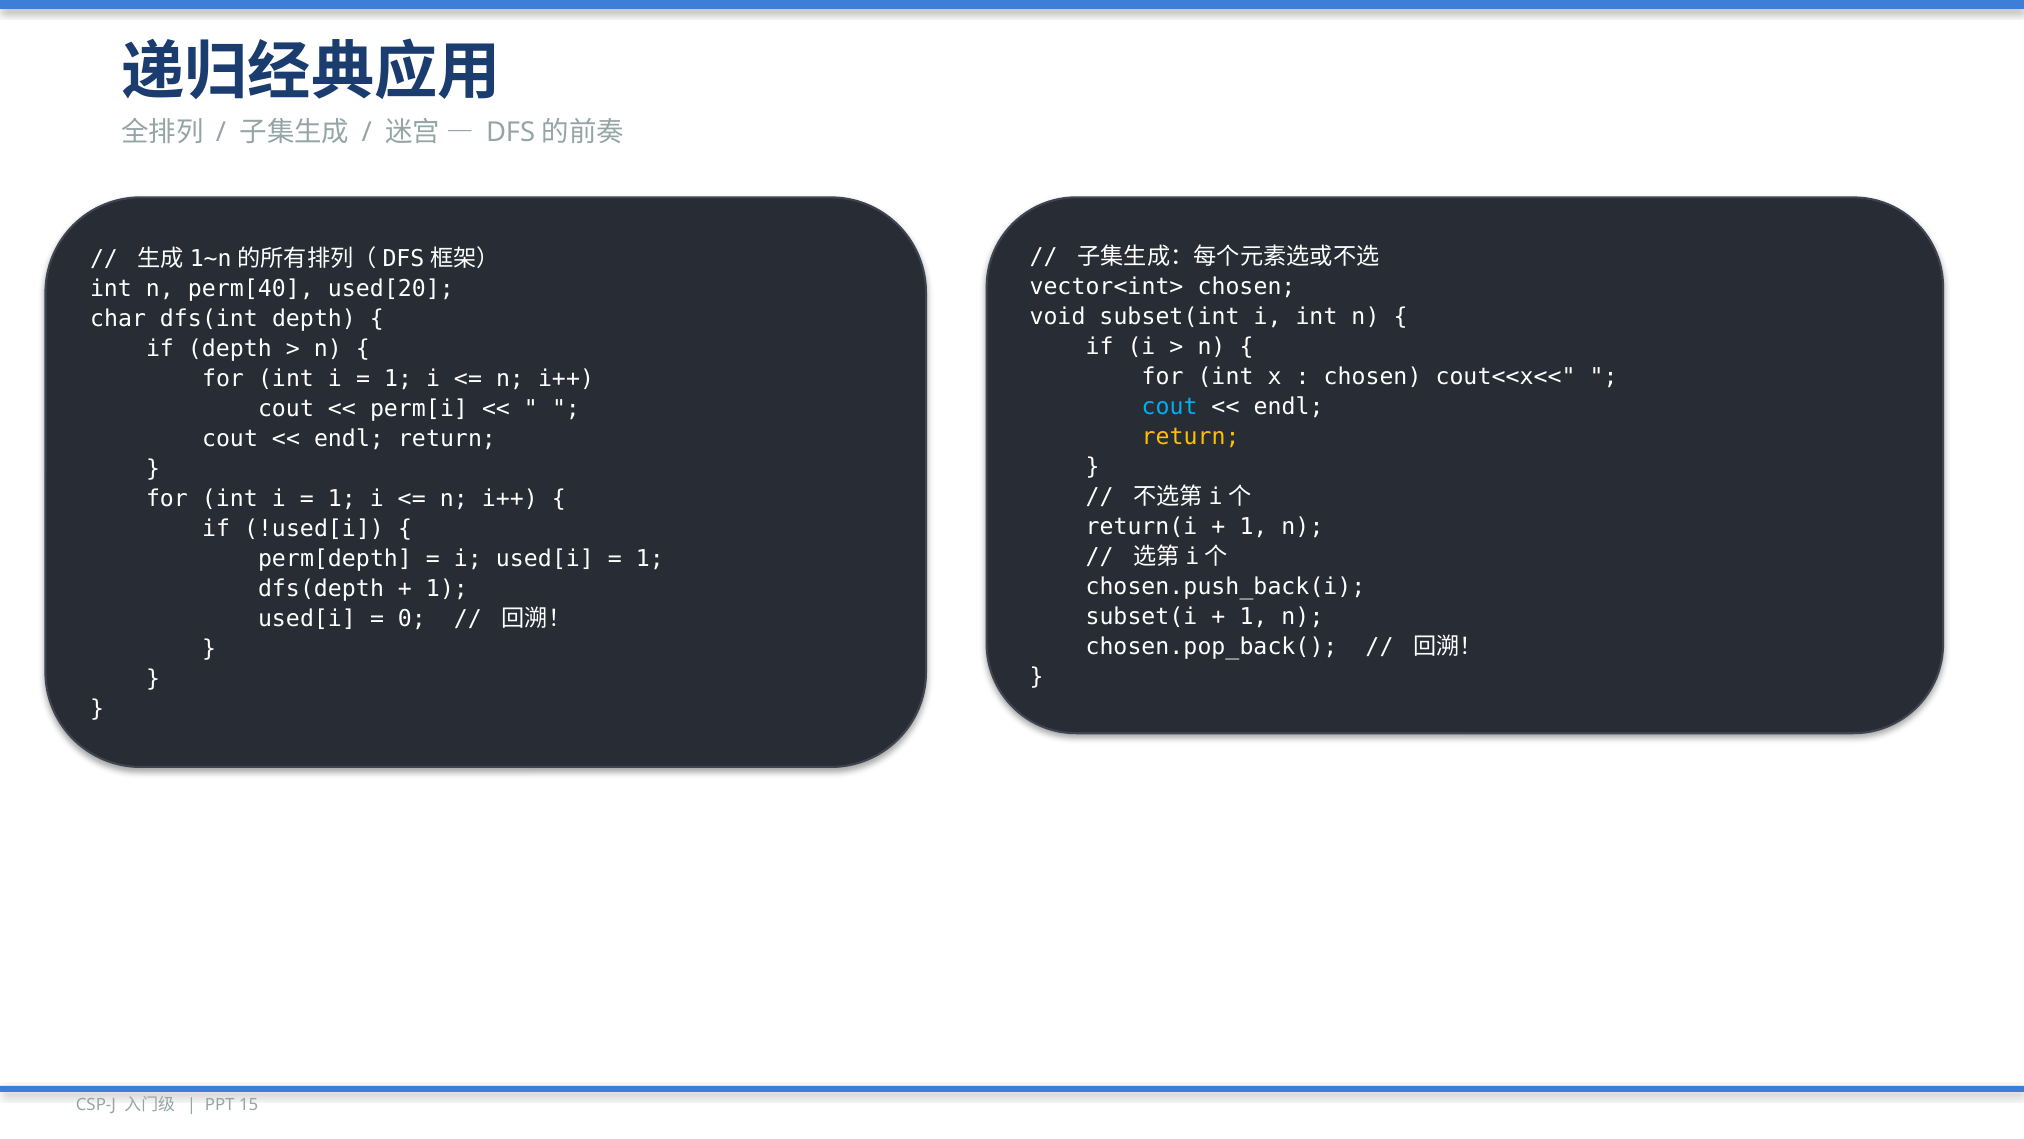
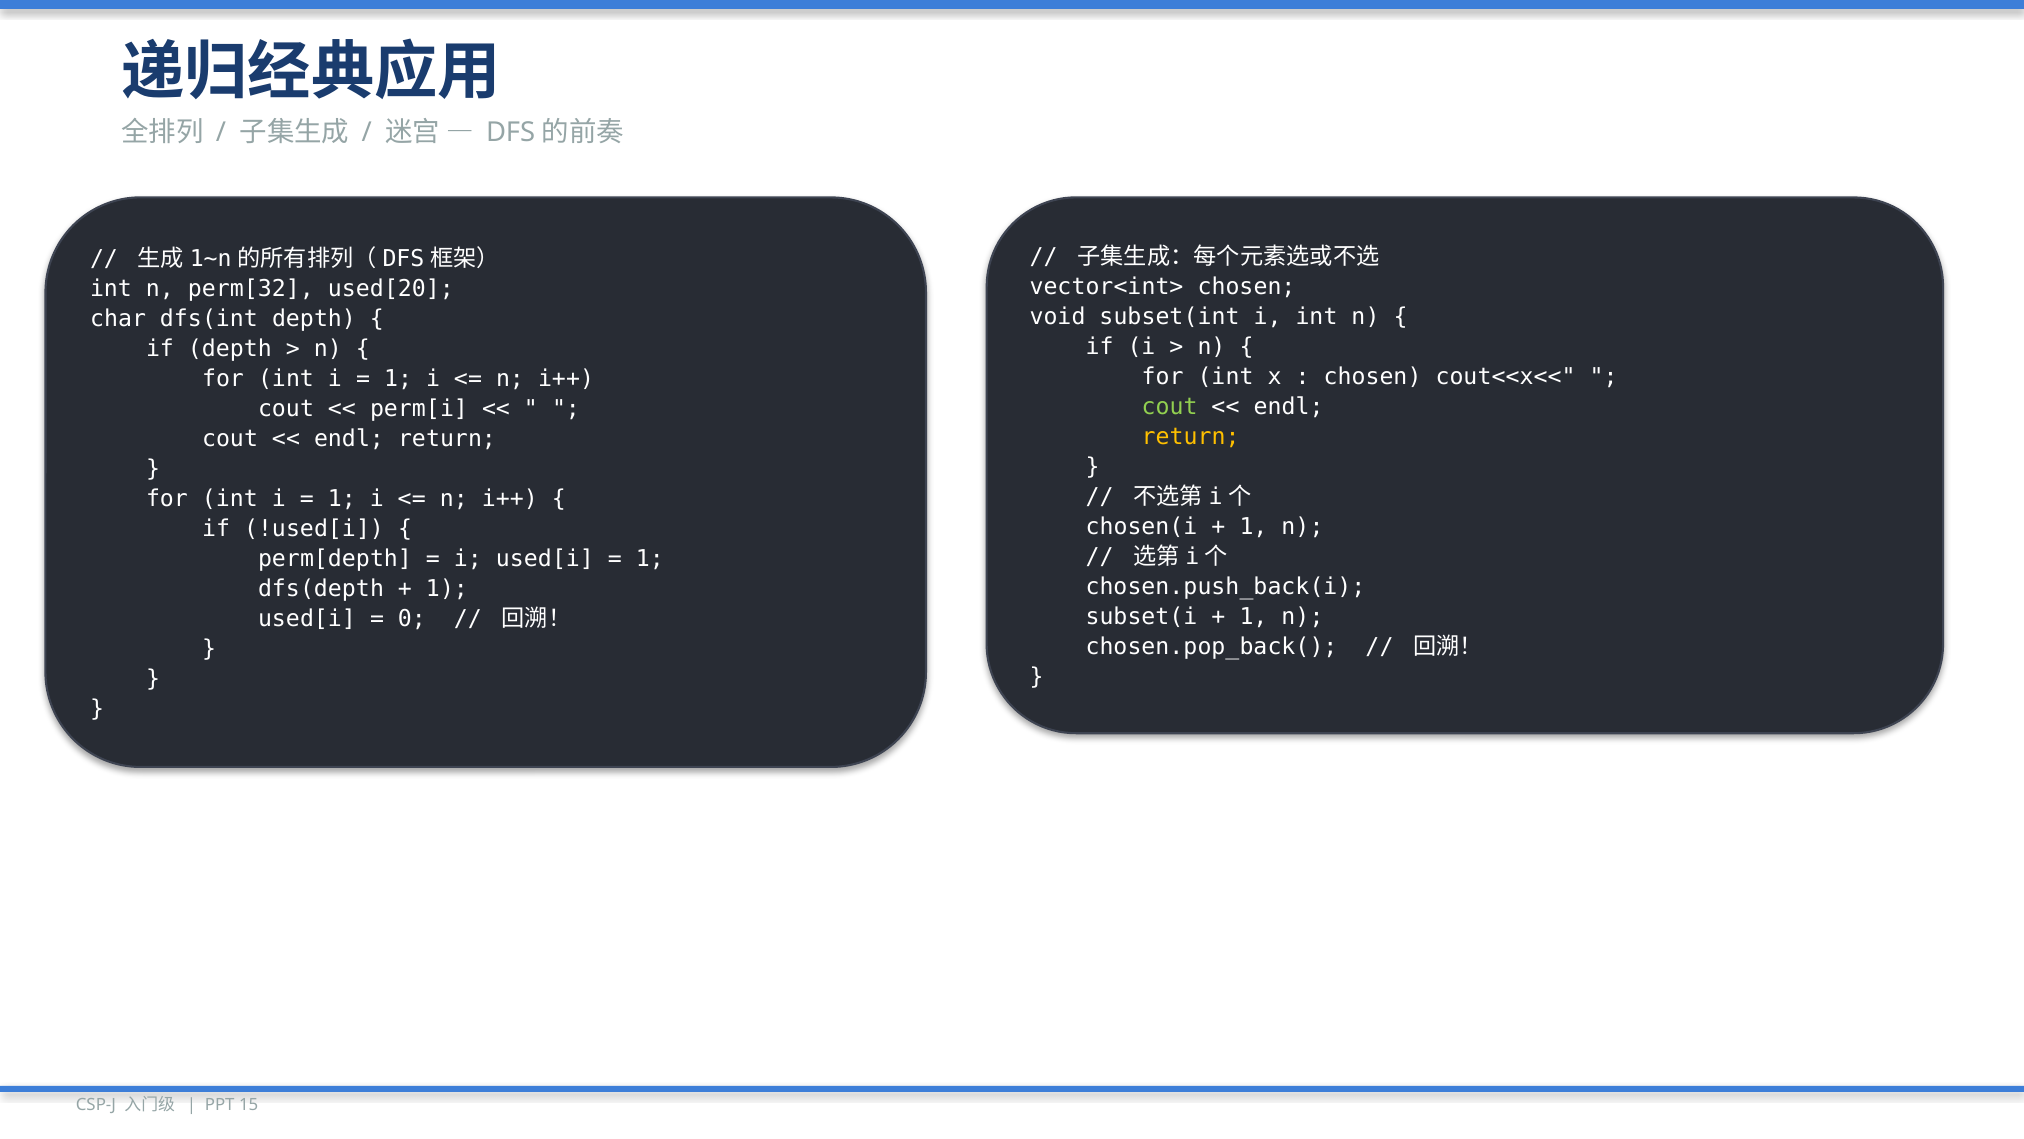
perm[40: perm[40 -> perm[32 (251, 289)
cout colour: light blue -> light green (1170, 407)
return(i: return(i -> chosen(i (1141, 527)
